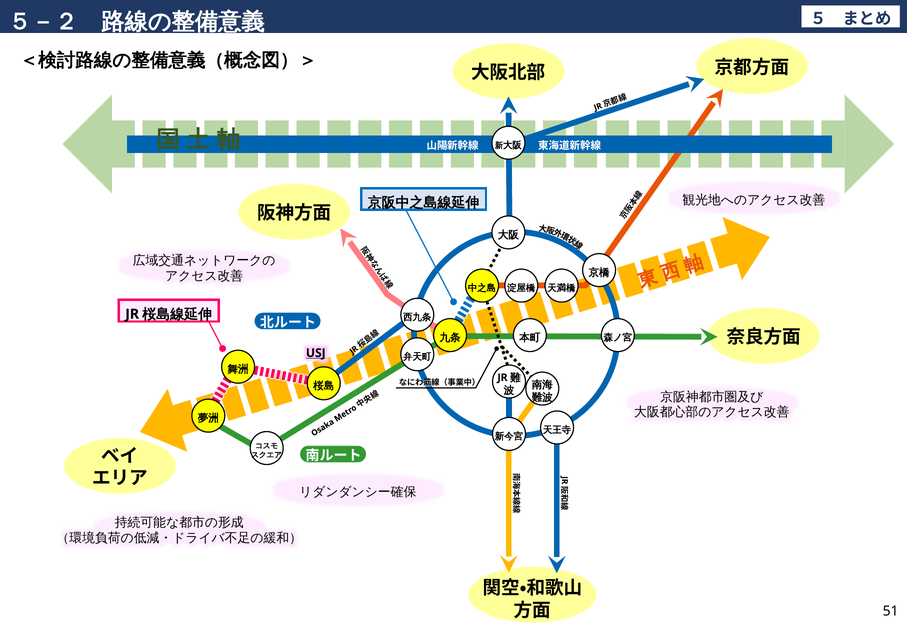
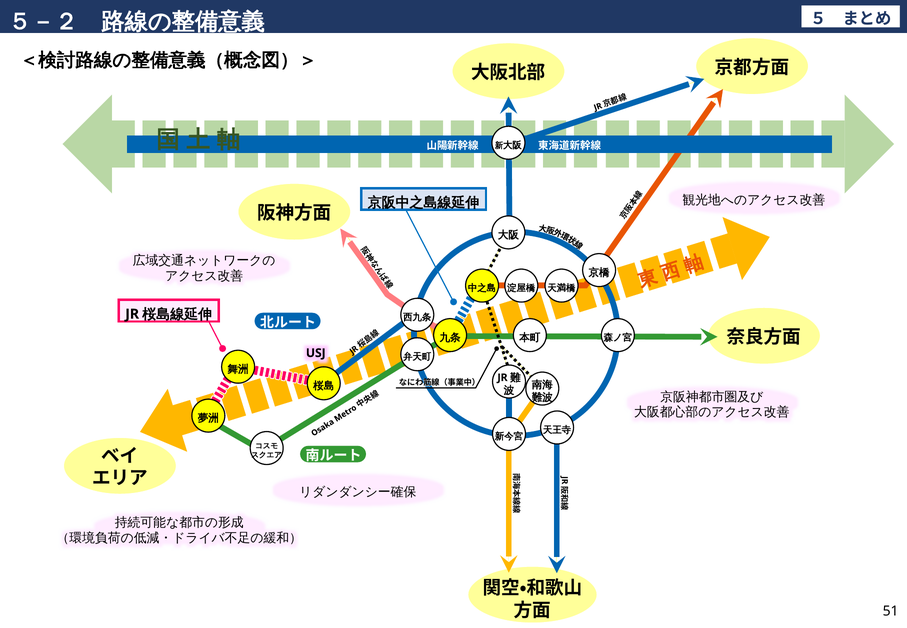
USJ underline: present -> none (316, 353)
